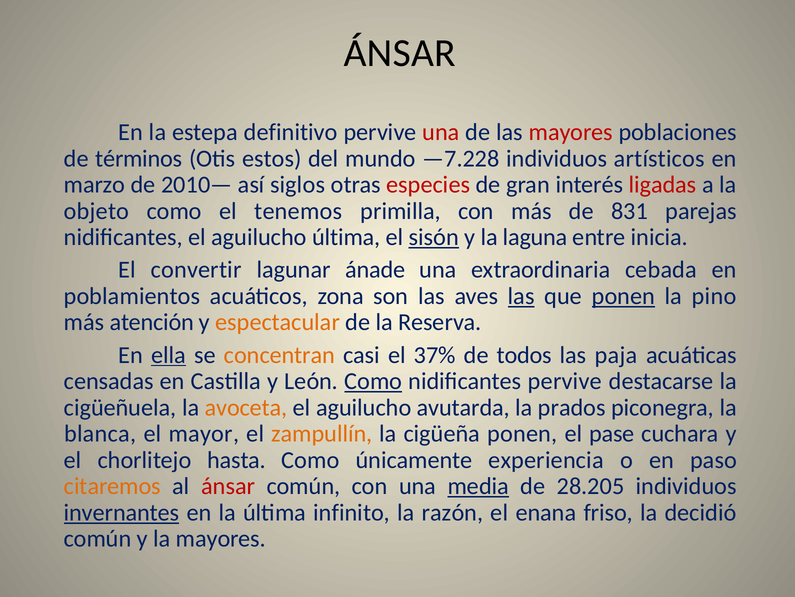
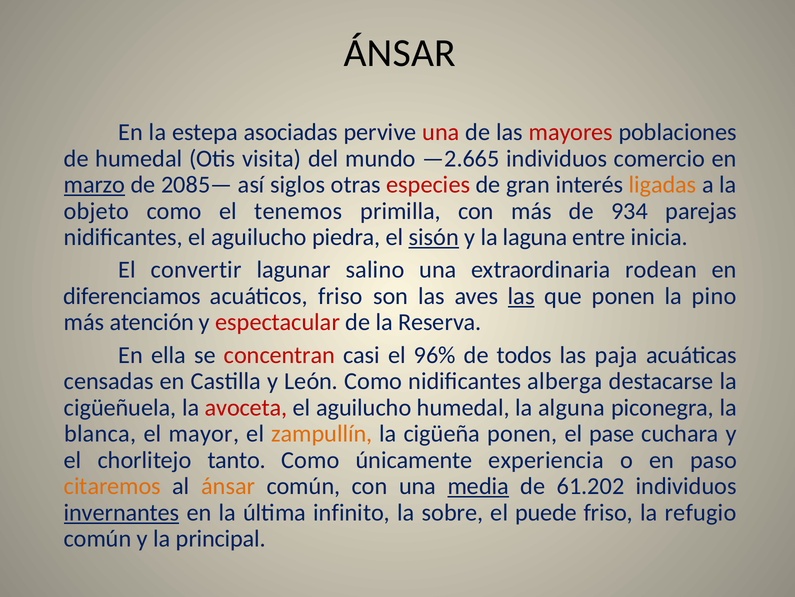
definitivo: definitivo -> asociadas (291, 132)
de términos: términos -> humedal (139, 158)
estos: estos -> visita (272, 158)
—7.228: —7.228 -> —2.665 (461, 158)
artísticos: artísticos -> comercio (659, 158)
marzo underline: none -> present (94, 185)
2010—: 2010— -> 2085— (197, 185)
ligadas colour: red -> orange (663, 185)
831: 831 -> 934 (630, 211)
aguilucho última: última -> piedra (346, 237)
ánade: ánade -> salino (375, 270)
cebada: cebada -> rodean (661, 270)
poblamientos: poblamientos -> diferenciamos (132, 296)
acuáticos zona: zona -> friso (340, 296)
ponen underline: present -> none (623, 296)
espectacular colour: orange -> red (278, 322)
ella underline: present -> none (169, 355)
concentran colour: orange -> red (279, 355)
37%: 37% -> 96% (435, 355)
Como underline: present -> none (373, 381)
nidificantes pervive: pervive -> alberga (565, 381)
avoceta colour: orange -> red (246, 407)
aguilucho avutarda: avutarda -> humedal (463, 407)
prados: prados -> alguna (572, 407)
hasta: hasta -> tanto (237, 460)
ánsar colour: red -> orange (228, 486)
28.205: 28.205 -> 61.202 (591, 486)
razón: razón -> sobre (453, 512)
enana: enana -> puede (546, 512)
decidió: decidió -> refugio (700, 512)
la mayores: mayores -> principal (221, 538)
